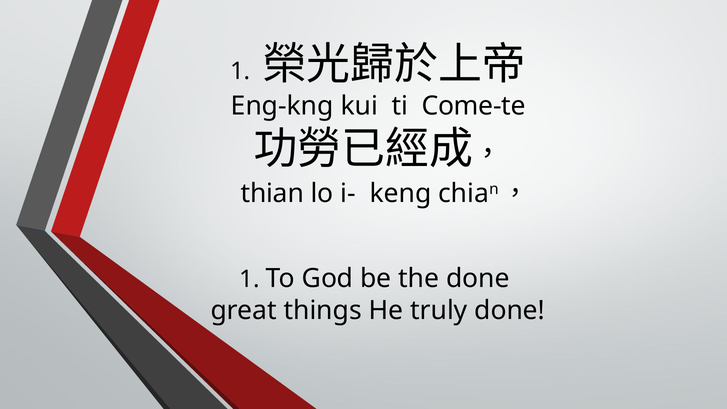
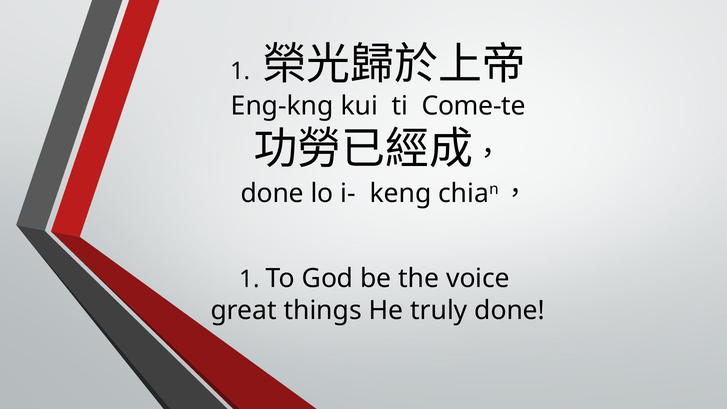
thian: thian -> done (272, 193)
the done: done -> voice (478, 279)
